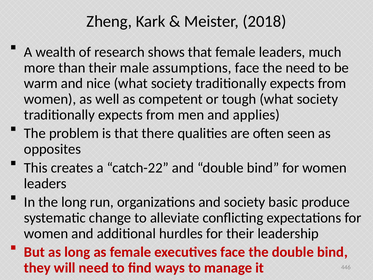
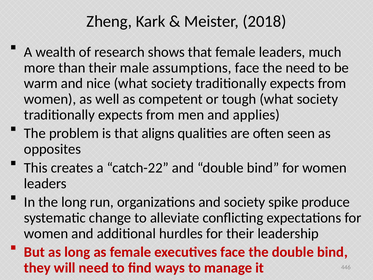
there: there -> aligns (158, 133)
basic: basic -> spike (283, 202)
